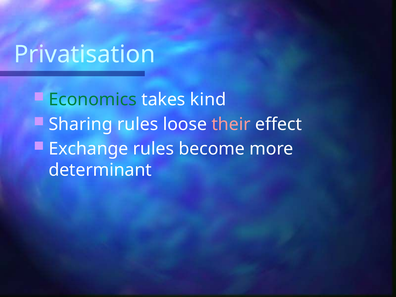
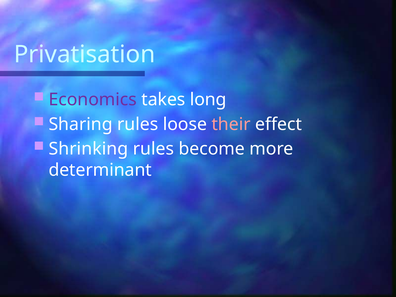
Economics colour: green -> purple (93, 100)
kind: kind -> long (208, 100)
Exchange: Exchange -> Shrinking (88, 149)
